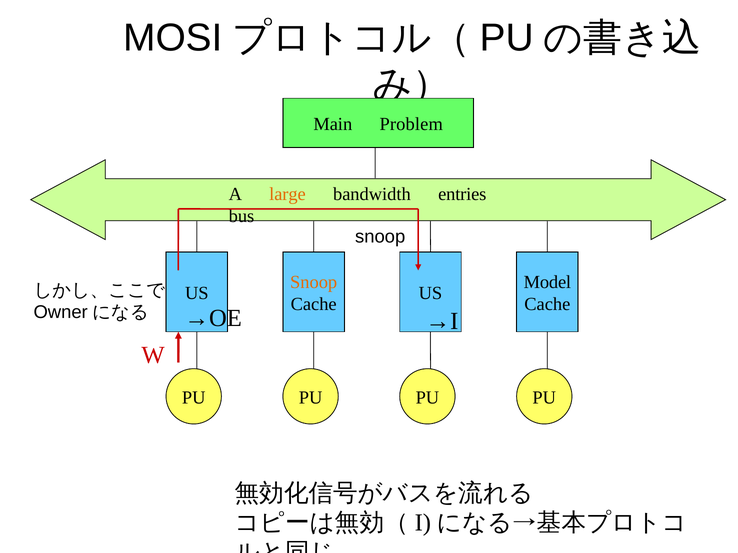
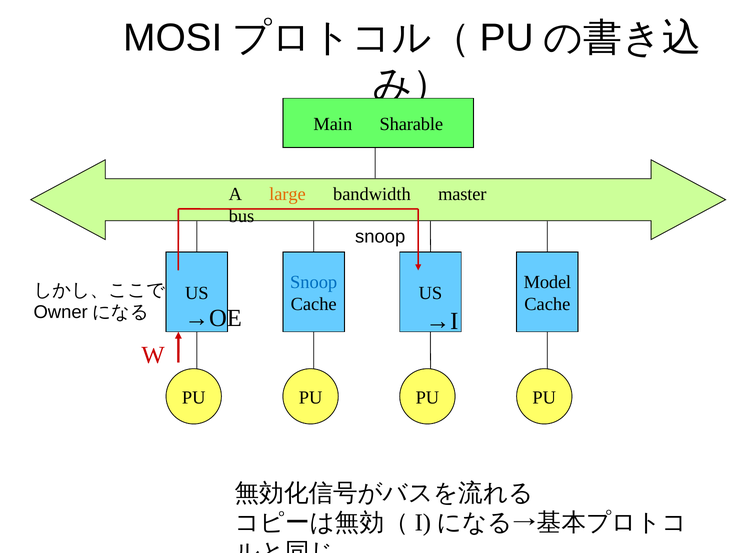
Problem: Problem -> Sharable (411, 124)
entries: entries -> master (462, 194)
Snoop colour: orange -> blue (314, 282)
